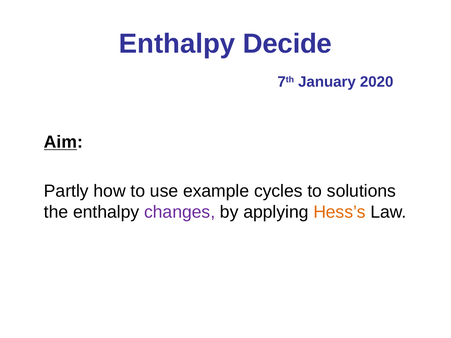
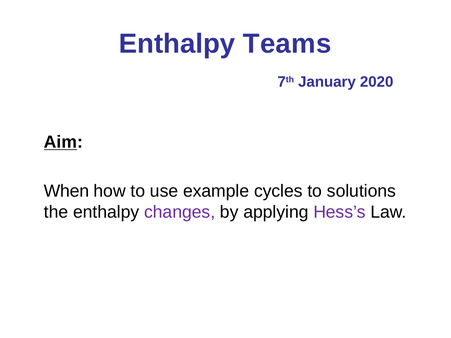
Decide: Decide -> Teams (287, 44)
Partly: Partly -> When (66, 191)
Hess’s colour: orange -> purple (340, 212)
